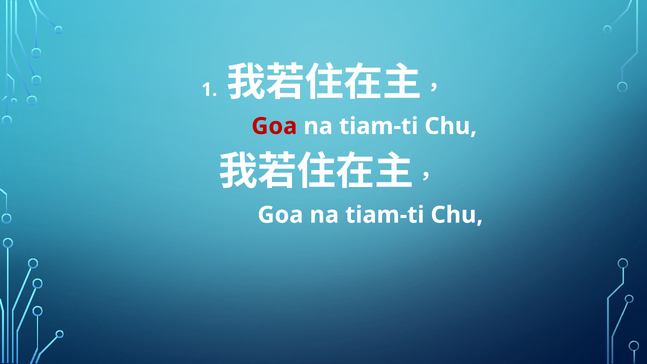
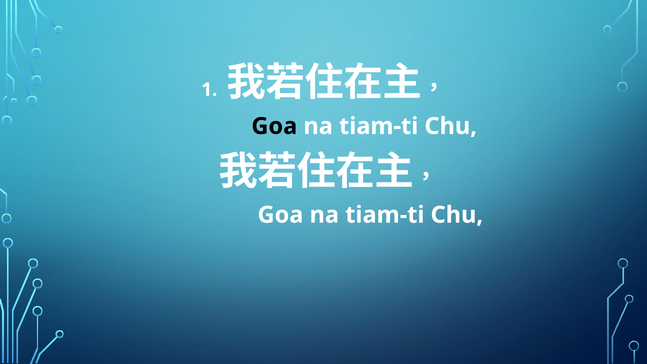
Goa colour: red -> black (274, 126)
